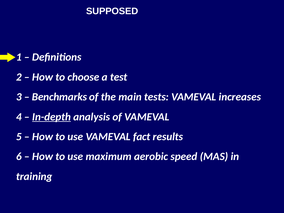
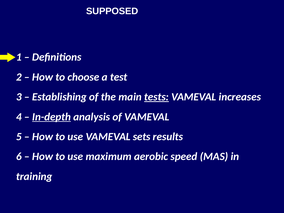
Benchmarks: Benchmarks -> Establishing (59, 97)
tests underline: none -> present (156, 97)
fact: fact -> sets (142, 137)
